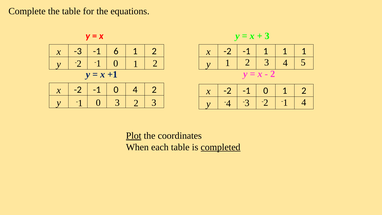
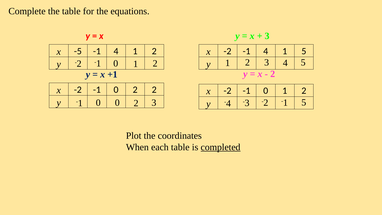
x -3: -3 -> -5 (78, 51)
6: 6 -> 4 (116, 51)
-2 -1 1: 1 -> 4 (266, 51)
1: 1 -> 5 (304, 51)
-1 0 4: 4 -> 2 (135, 90)
0 3: 3 -> 0 (117, 103)
-1 4: 4 -> 5 (304, 102)
Plot underline: present -> none (134, 136)
